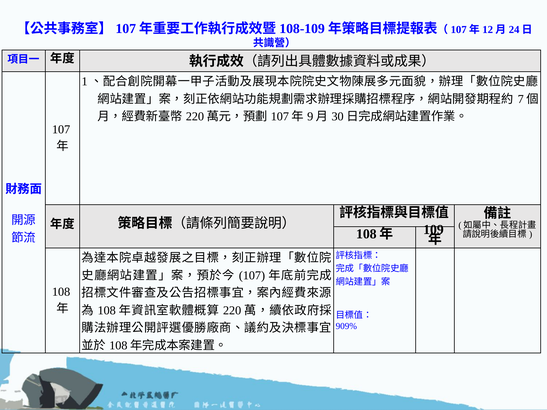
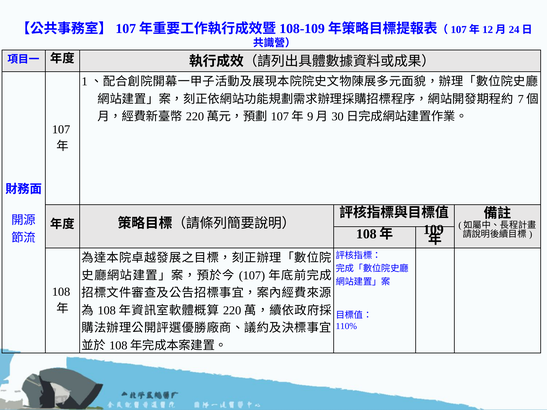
909%: 909% -> 110% (346, 326)
